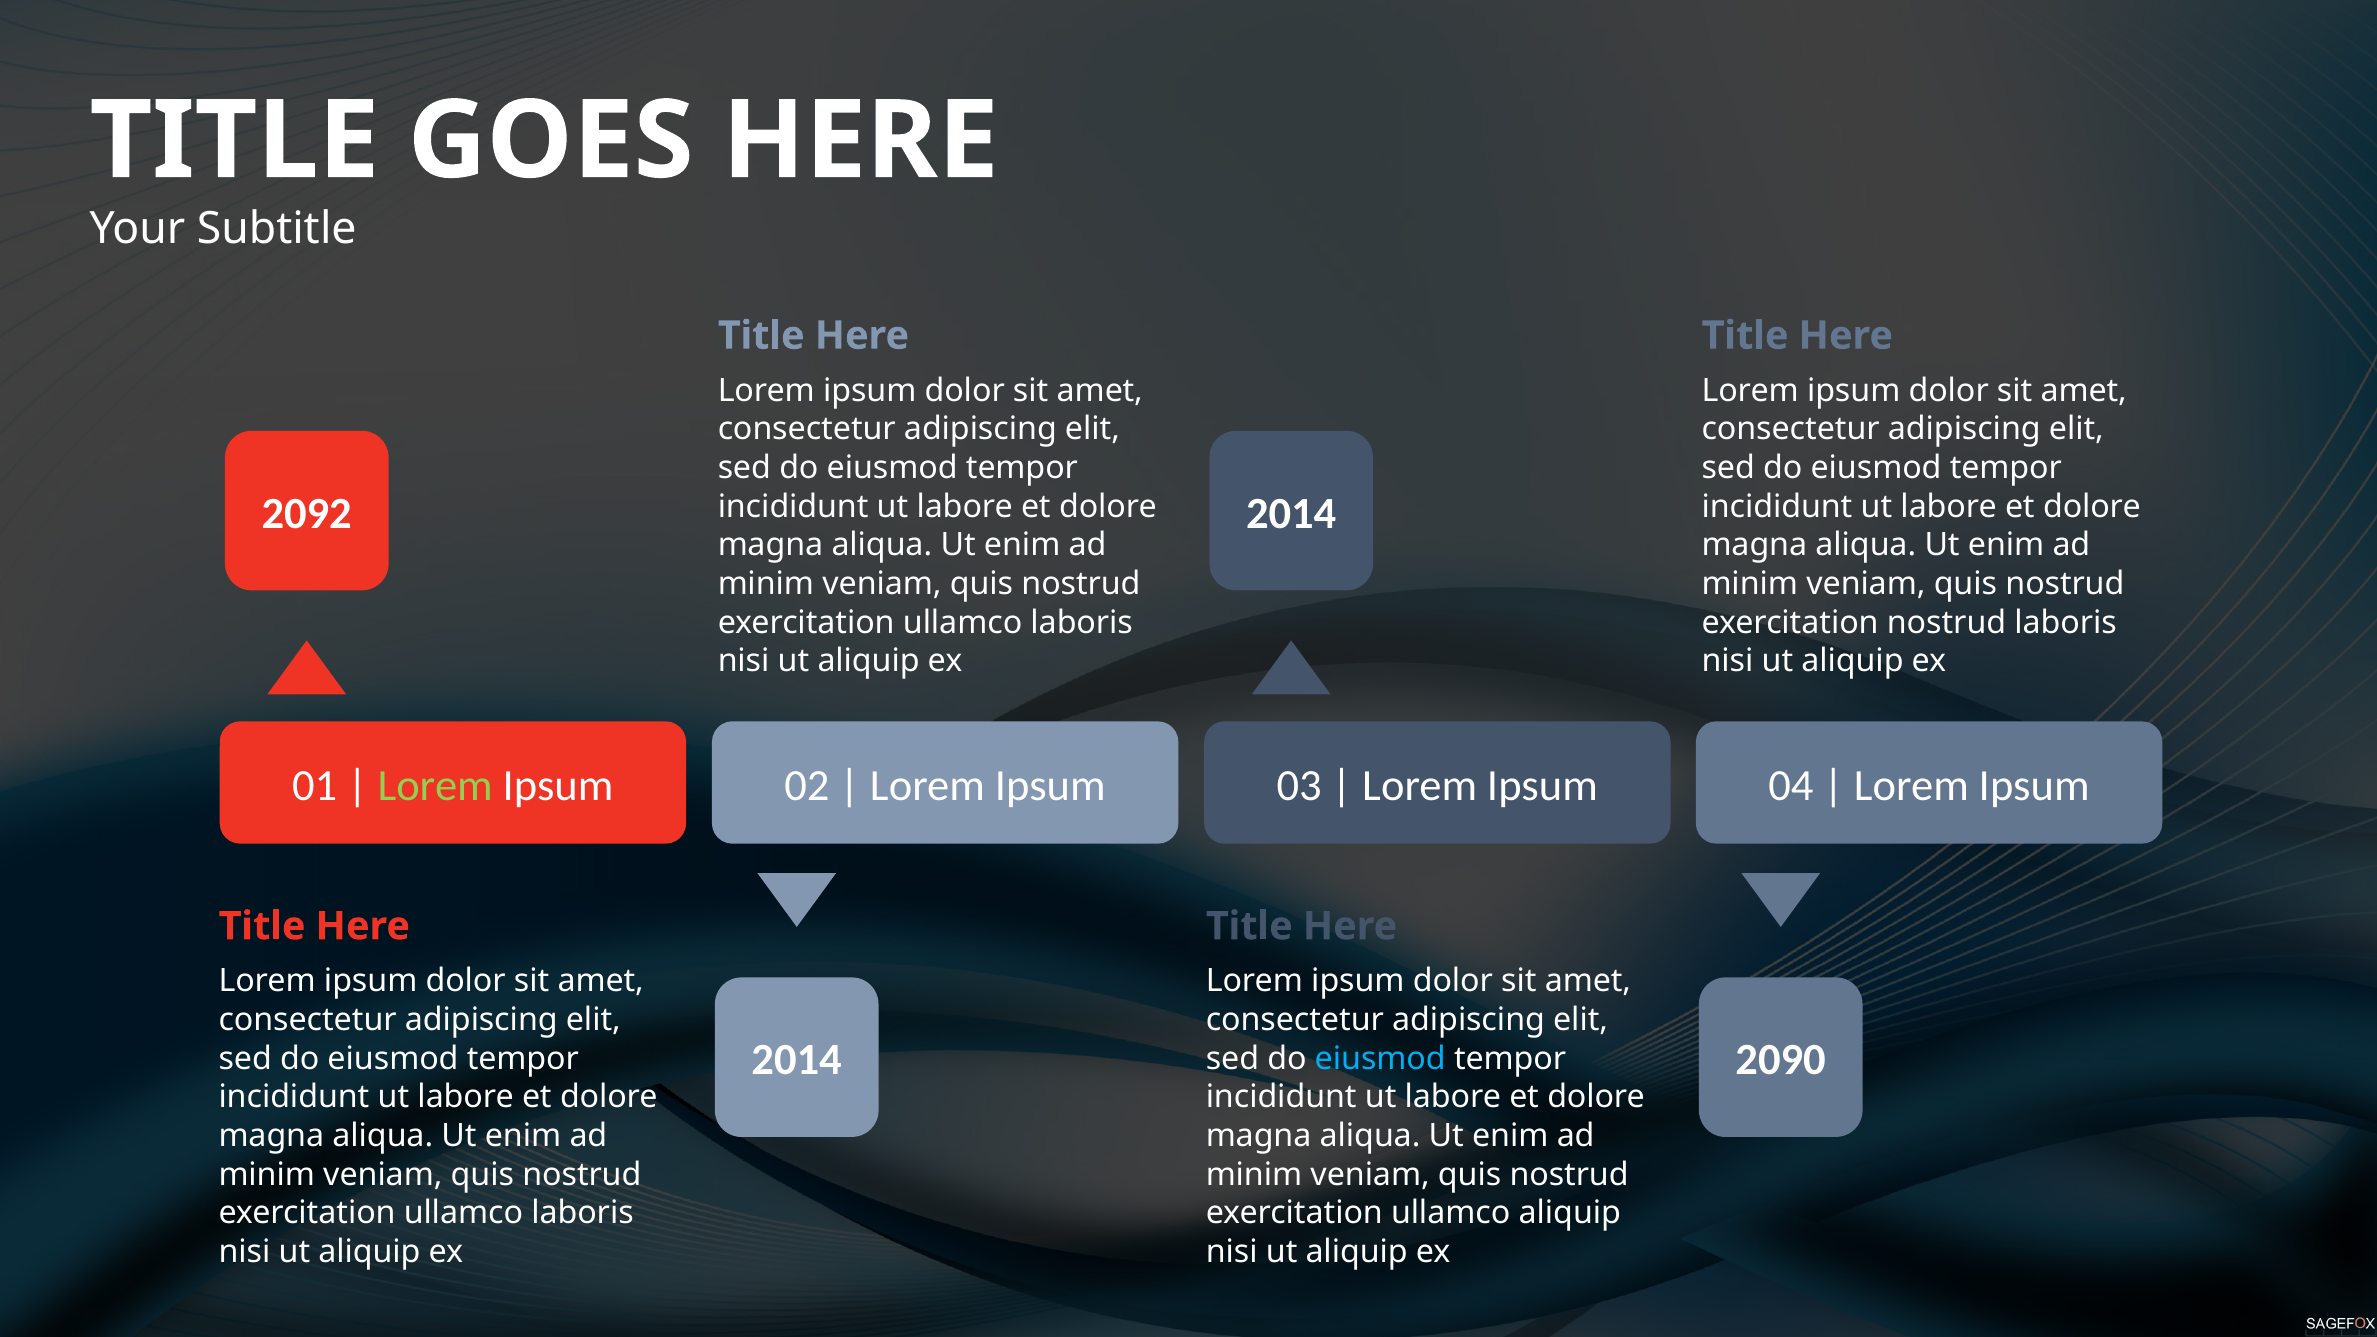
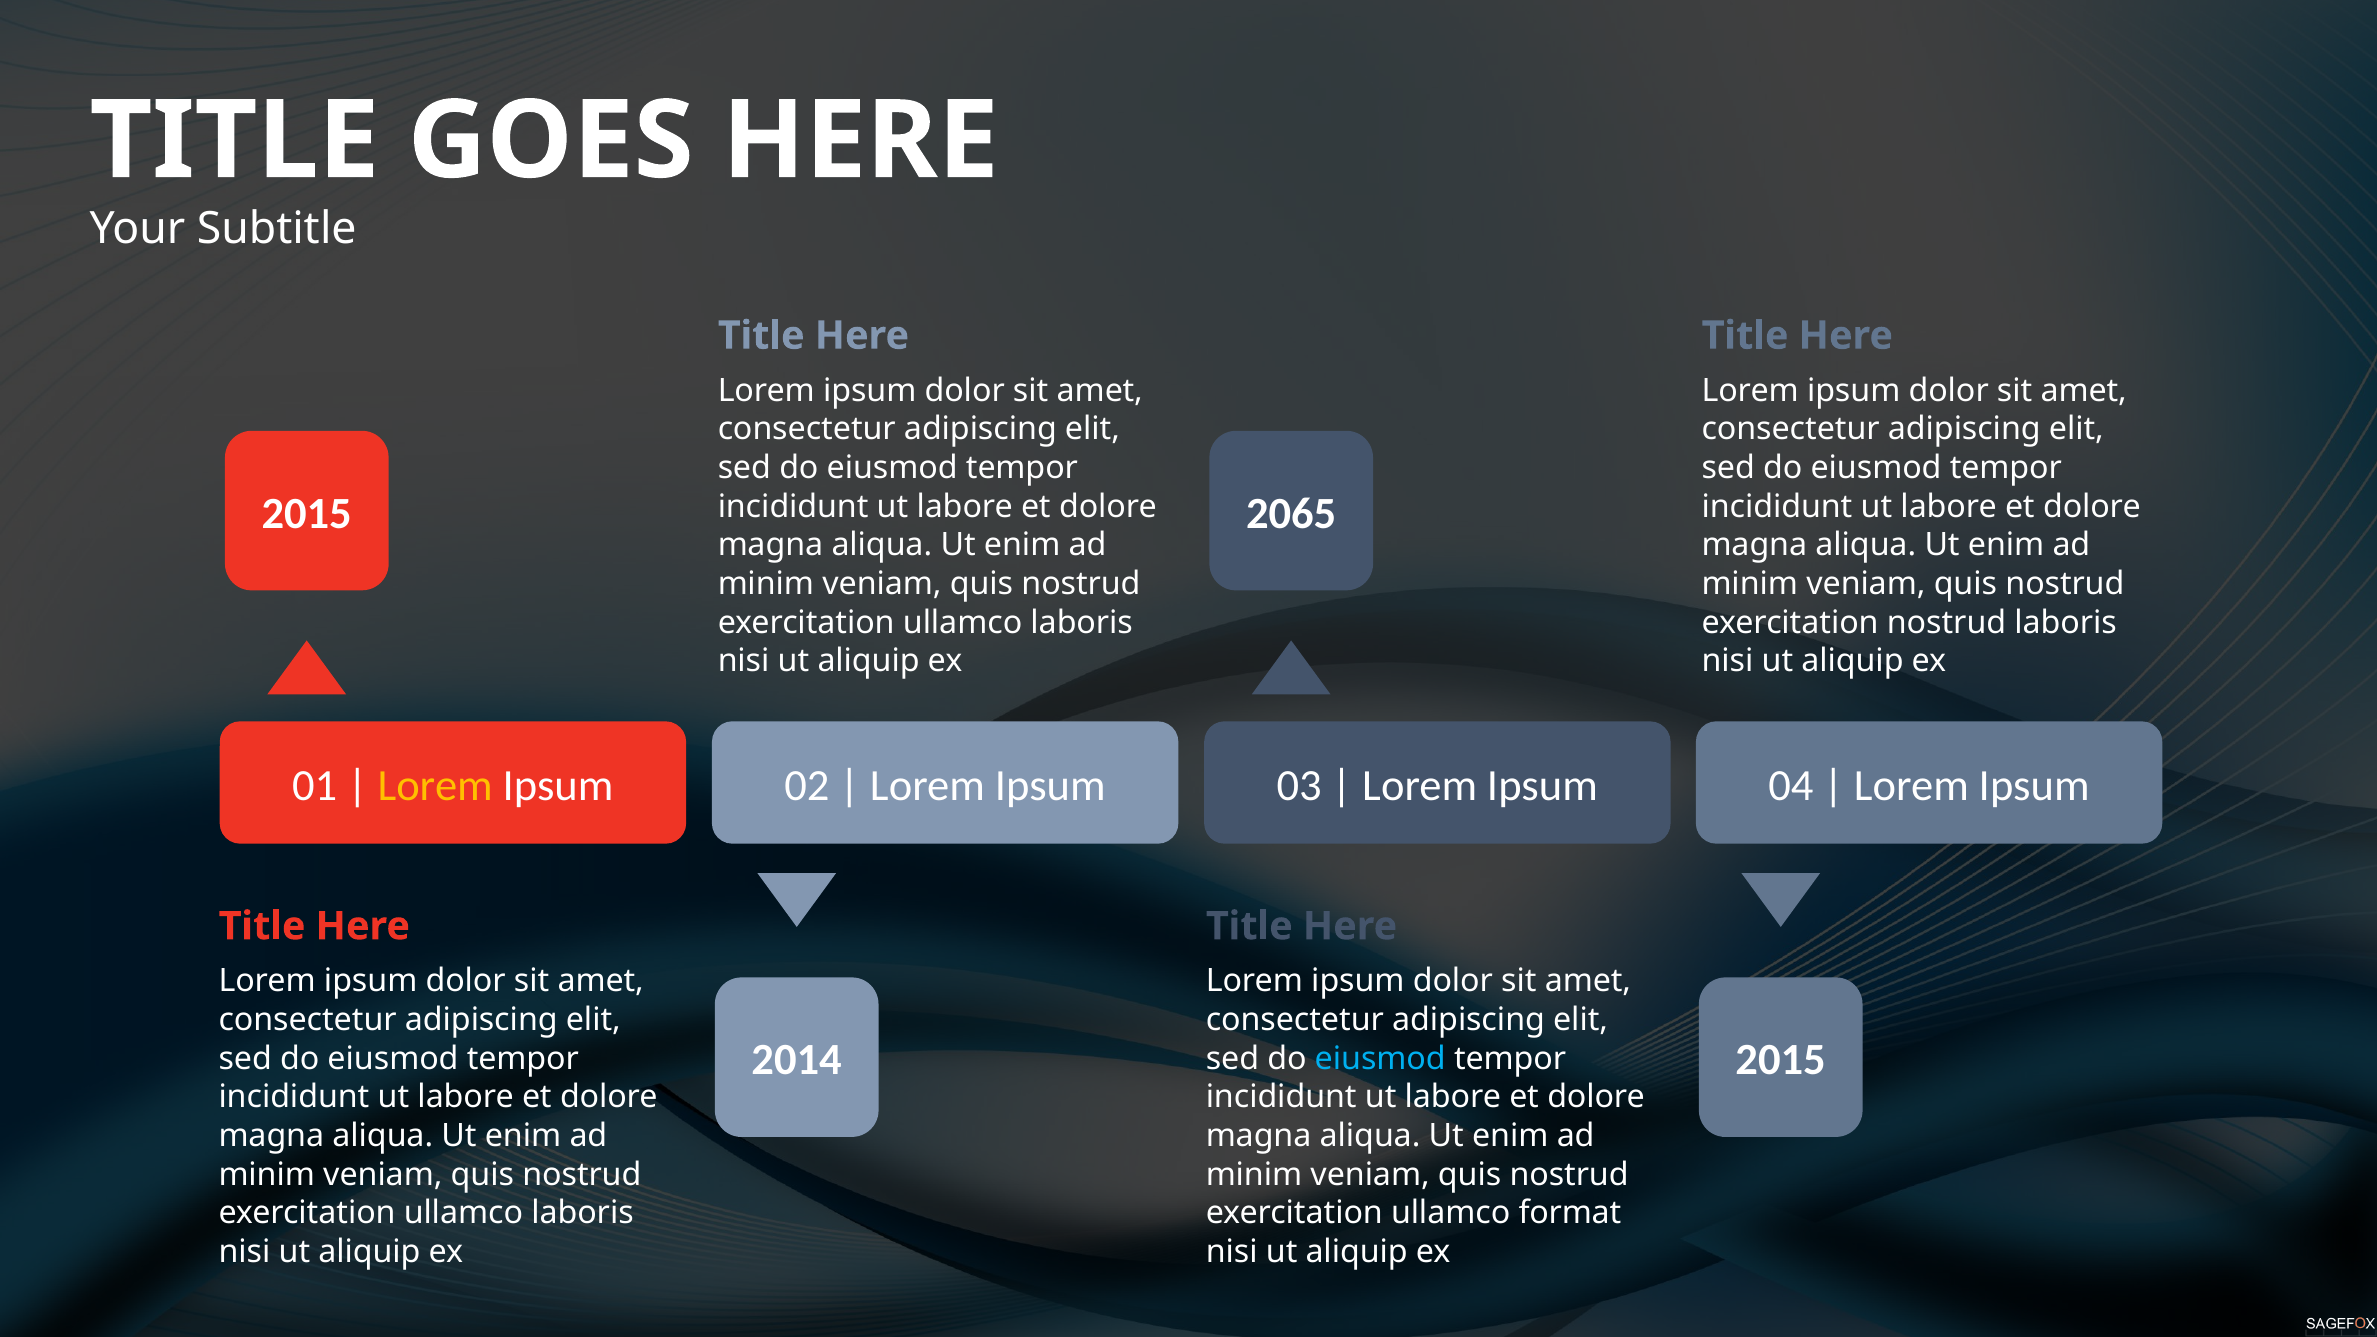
2092: 2092 -> 2015 (307, 514)
2014: 2014 -> 2065 (1291, 514)
Lorem colour: light green -> yellow (435, 786)
2090: 2090 -> 2015 (1781, 1060)
ullamco aliquip: aliquip -> format (1570, 1213)
